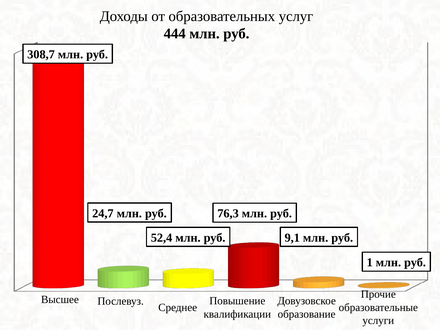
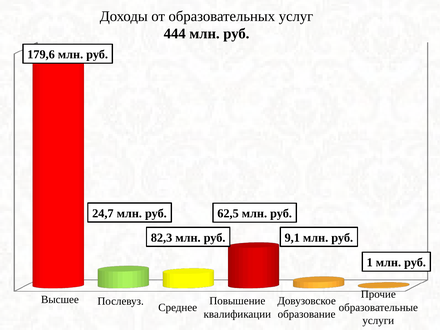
308,7: 308,7 -> 179,6 (41, 55)
76,3: 76,3 -> 62,5 (228, 214)
52,4: 52,4 -> 82,3 (162, 238)
